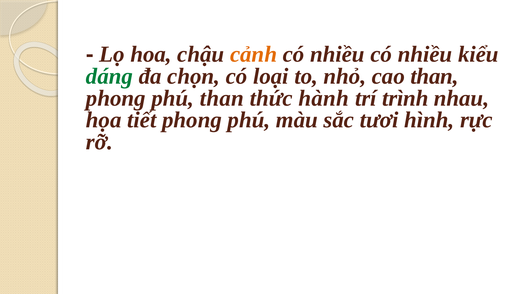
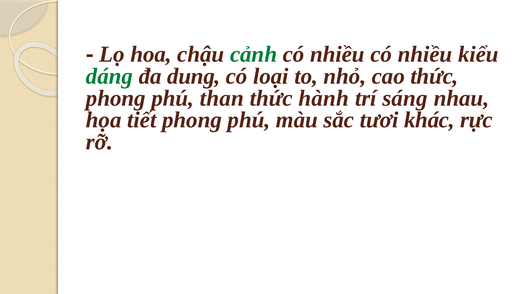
cảnh colour: orange -> green (254, 54)
chọn: chọn -> dung (194, 76)
cao than: than -> thức (434, 76)
trình: trình -> sáng (405, 98)
hình: hình -> khác (429, 120)
